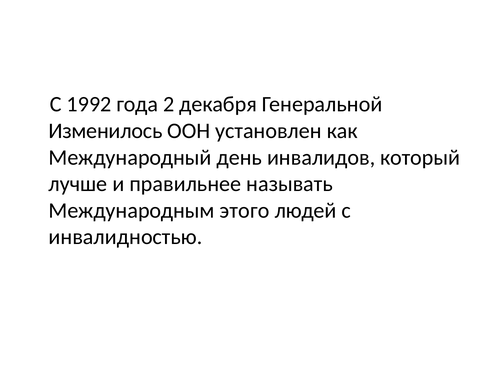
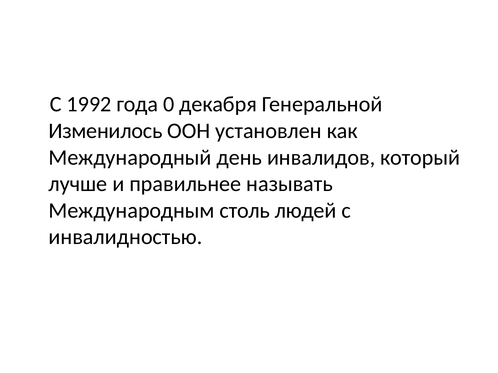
2: 2 -> 0 (169, 104)
этого: этого -> столь (245, 211)
